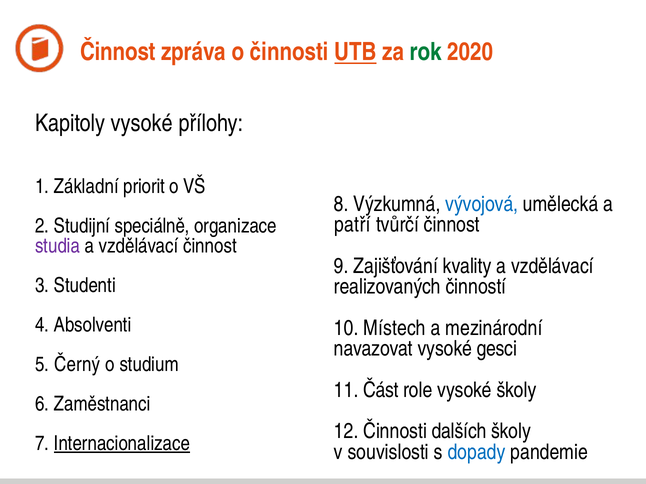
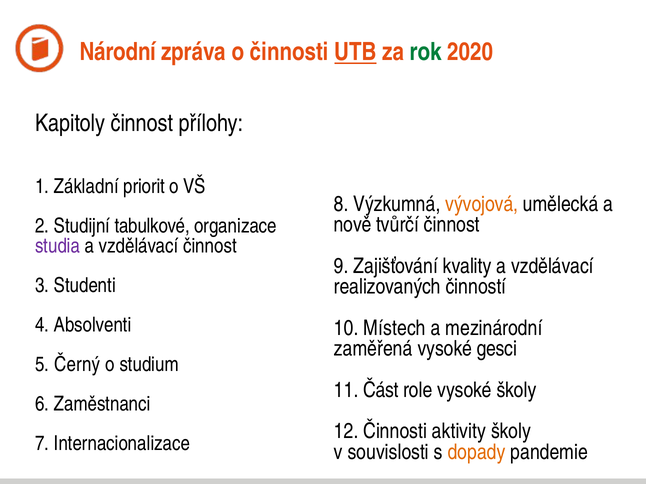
Činnost: Činnost -> Národní (118, 52)
Kapitoly vysoké: vysoké -> činnost (142, 124)
vývojová colour: blue -> orange (482, 204)
patří: patří -> nově (353, 225)
speciálně: speciálně -> tabulkové (152, 226)
navazovat: navazovat -> zaměřená (373, 349)
dalších: dalších -> aktivity (459, 432)
Internacionalizace underline: present -> none (122, 444)
dopady colour: blue -> orange (477, 452)
